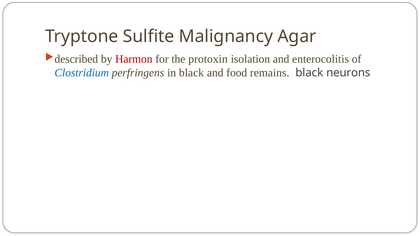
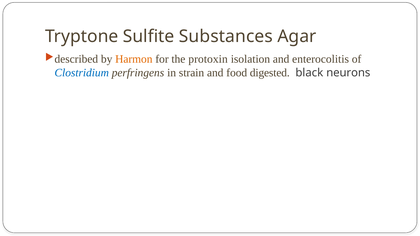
Malignancy: Malignancy -> Substances (226, 36)
Harmon colour: red -> orange (134, 59)
in black: black -> strain (192, 73)
remains: remains -> digested (270, 73)
